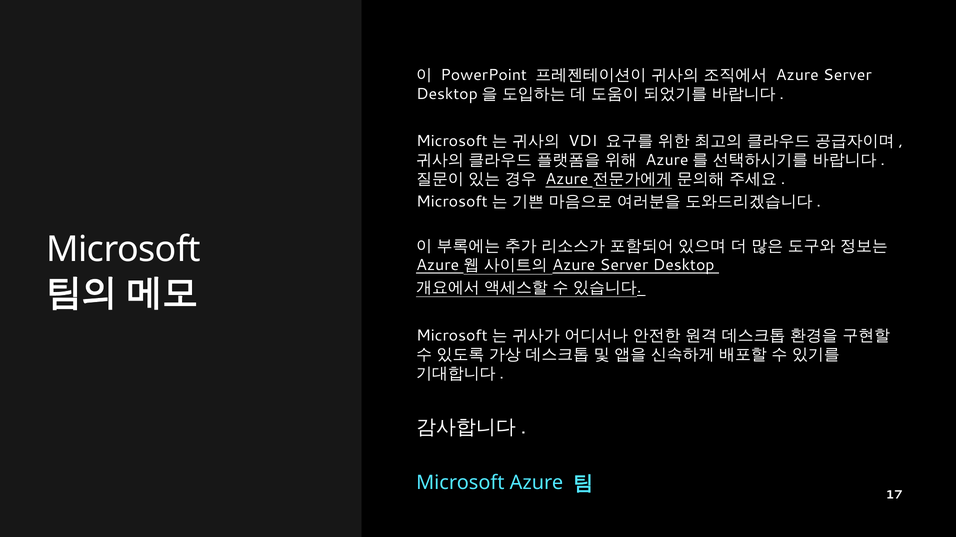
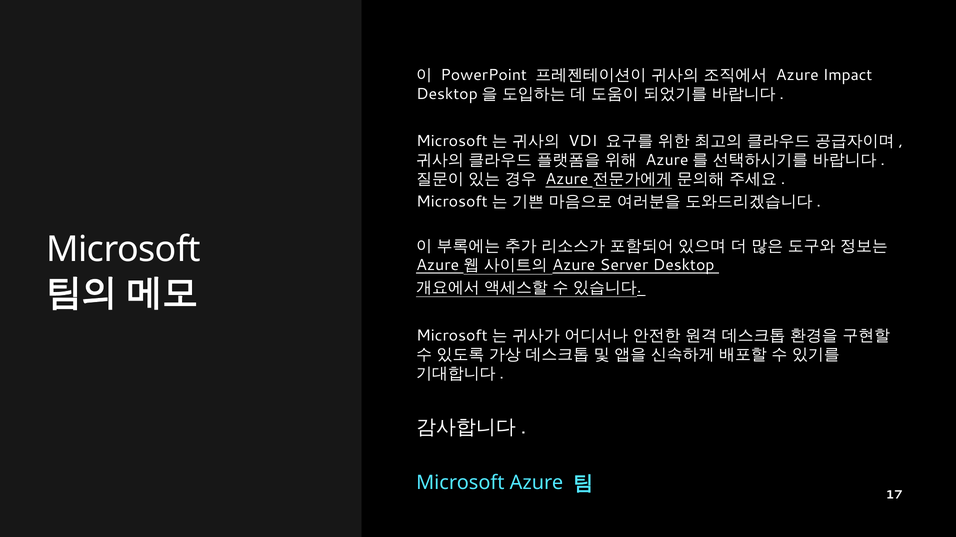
Server: Server -> Impact (848, 75)
